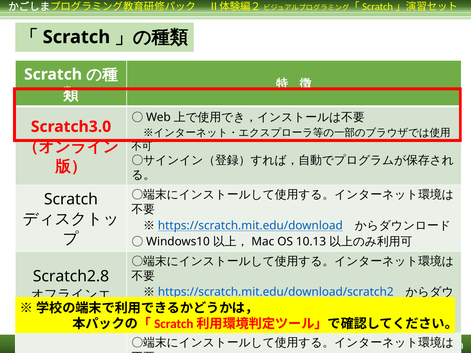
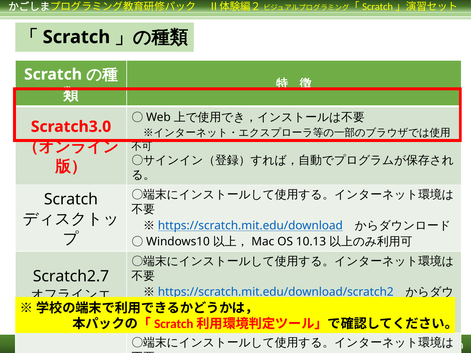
Scratch2.8: Scratch2.8 -> Scratch2.7 (71, 277)
